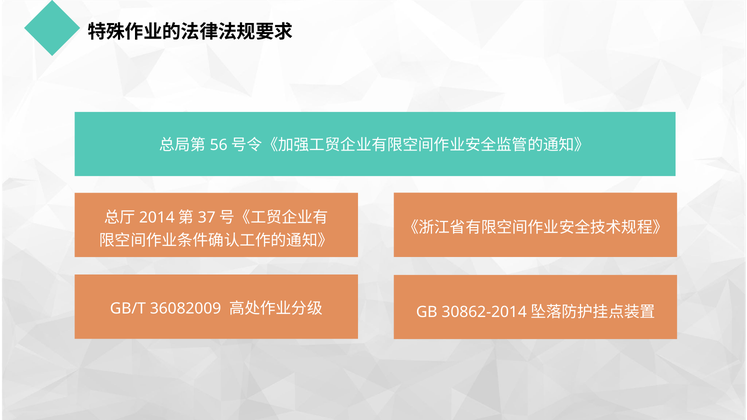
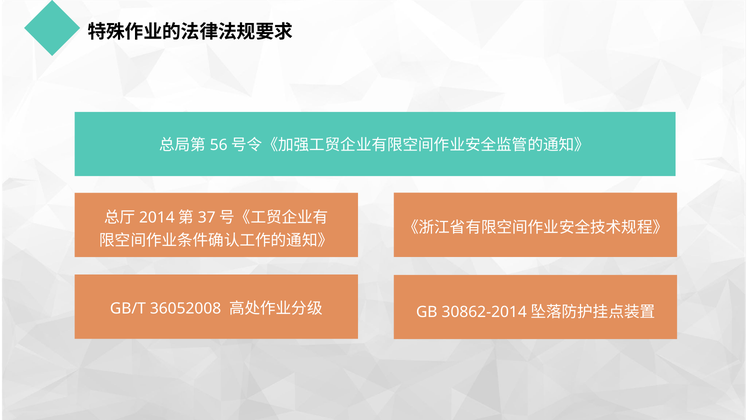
36082009: 36082009 -> 36052008 (186, 309)
